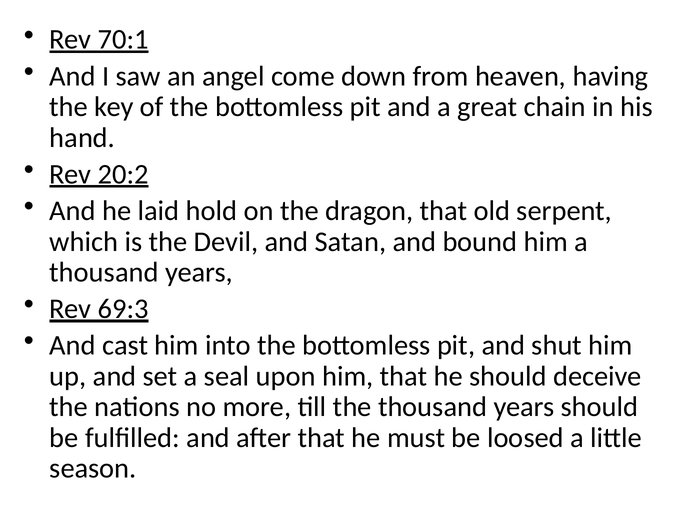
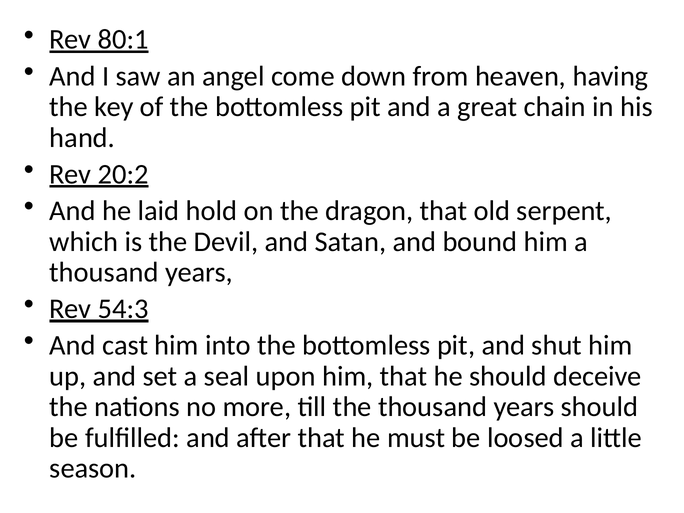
70:1: 70:1 -> 80:1 (123, 40)
69:3: 69:3 -> 54:3 (123, 309)
